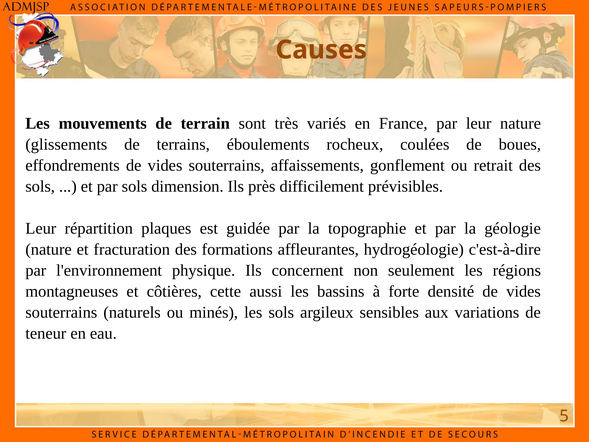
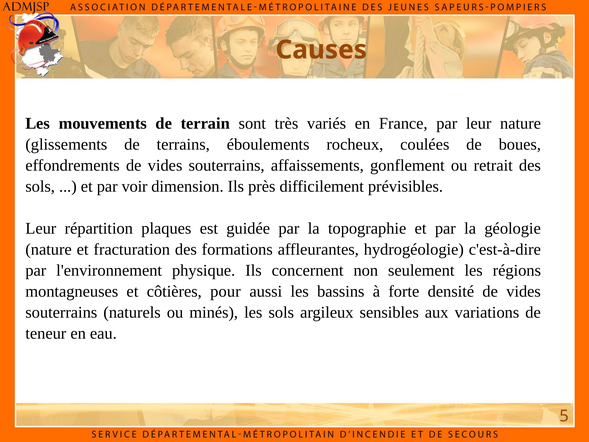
par sols: sols -> voir (135, 186)
cette: cette -> pour (225, 291)
